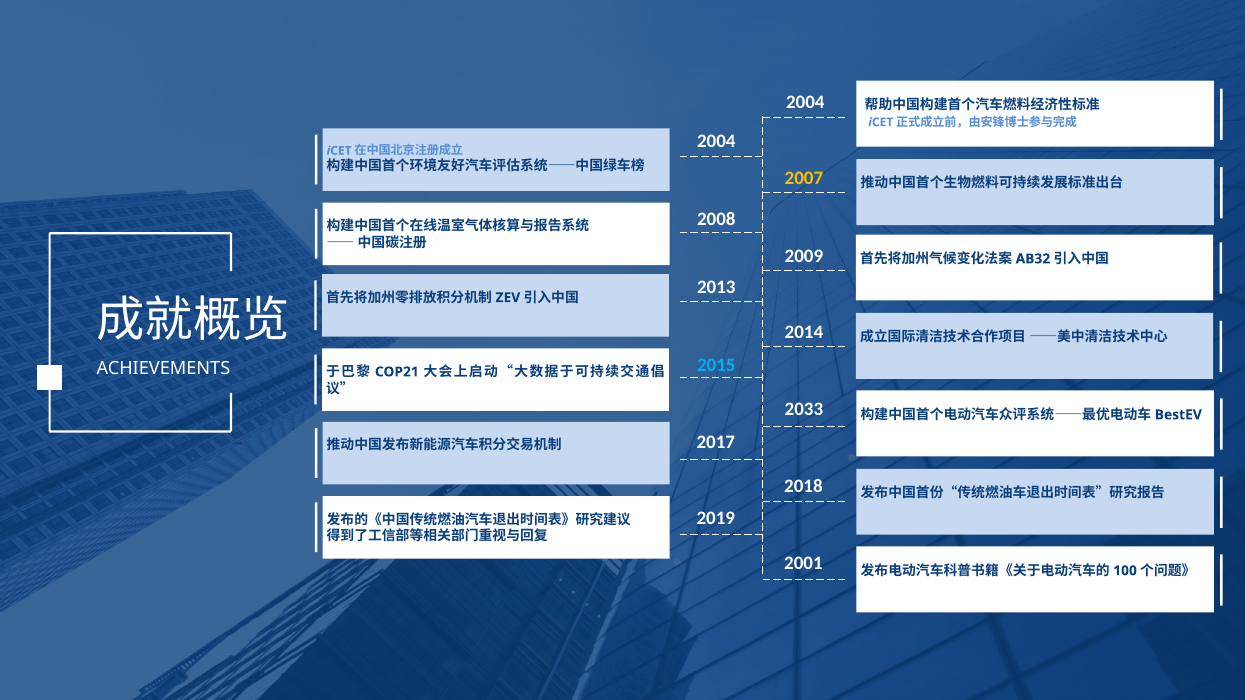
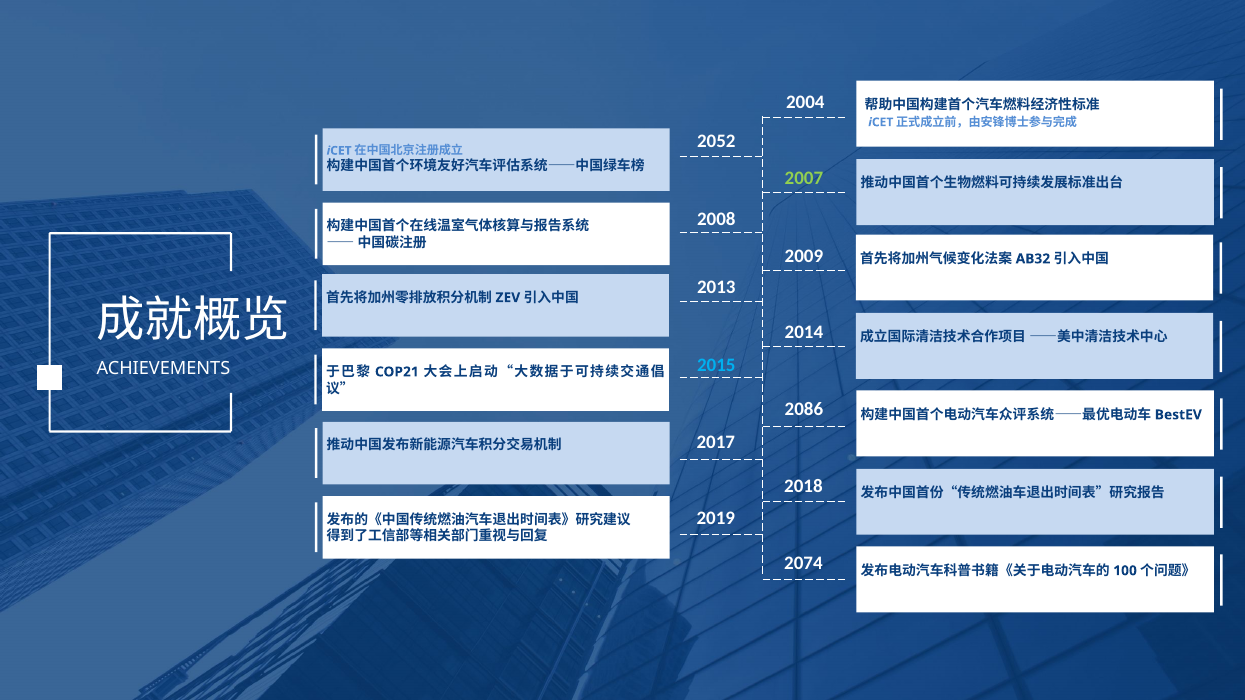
2004: 2004 -> 2052 (716, 141)
2007 colour: yellow -> light green (804, 178)
2033: 2033 -> 2086 (804, 410)
2001: 2001 -> 2074 (803, 564)
